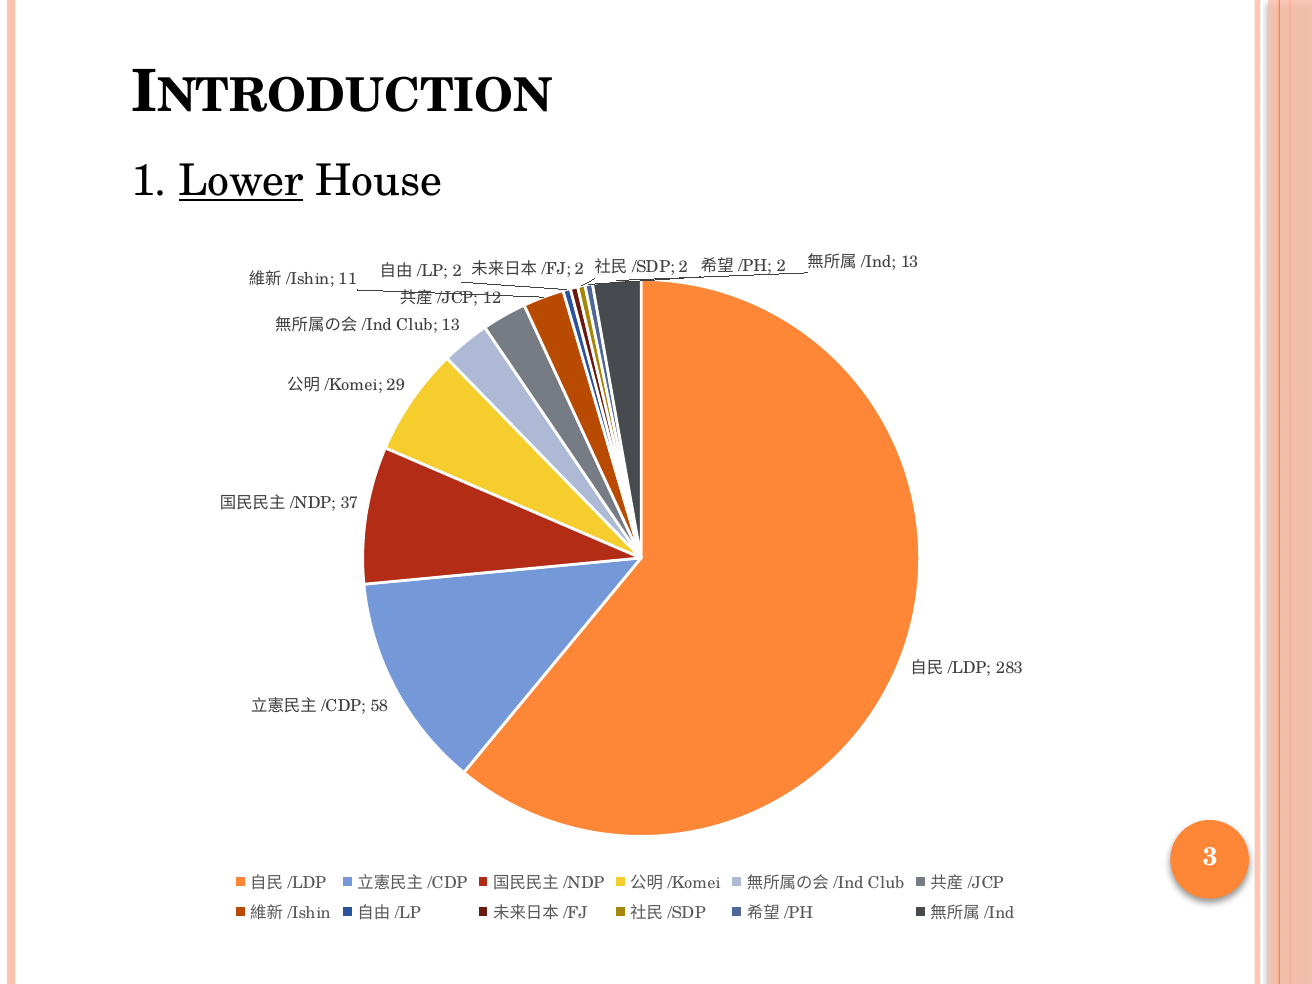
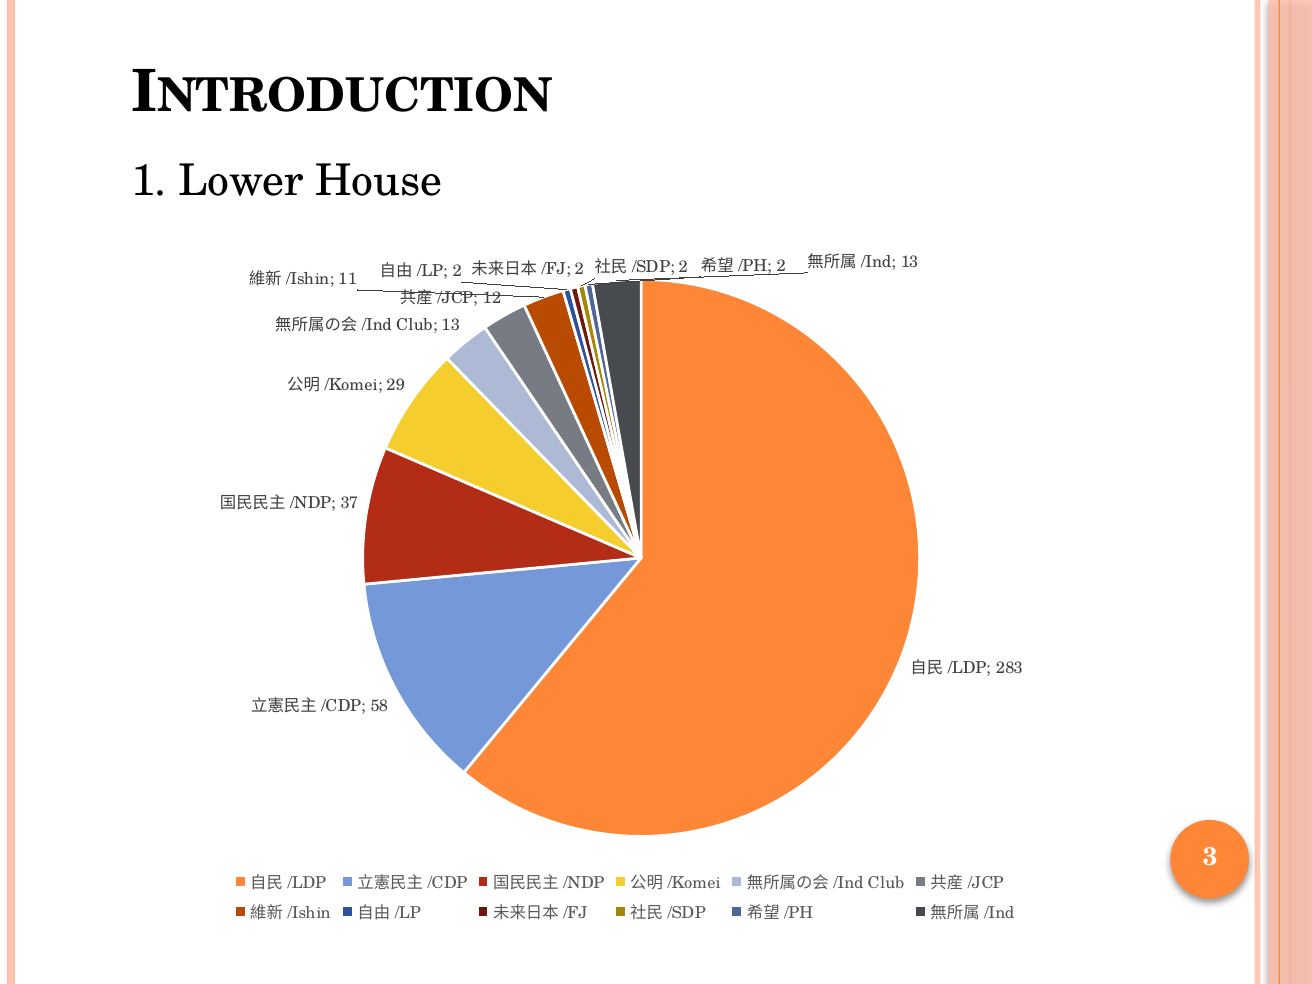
Lower underline: present -> none (241, 181)
